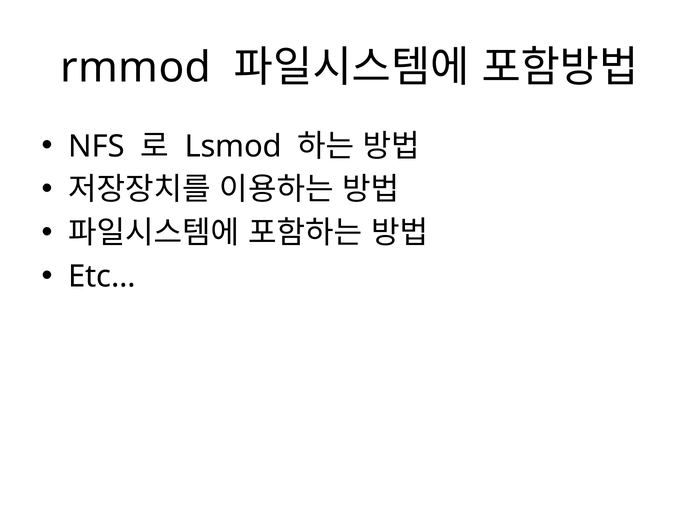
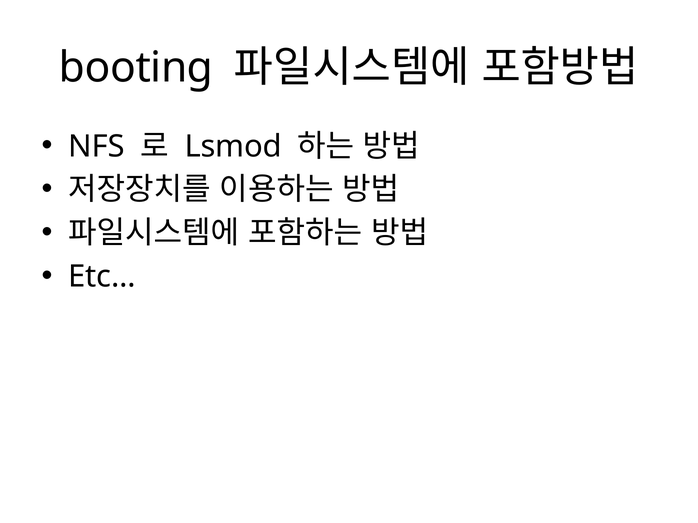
rmmod: rmmod -> booting (136, 68)
